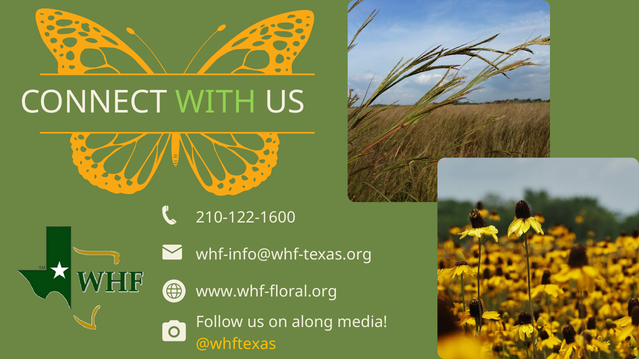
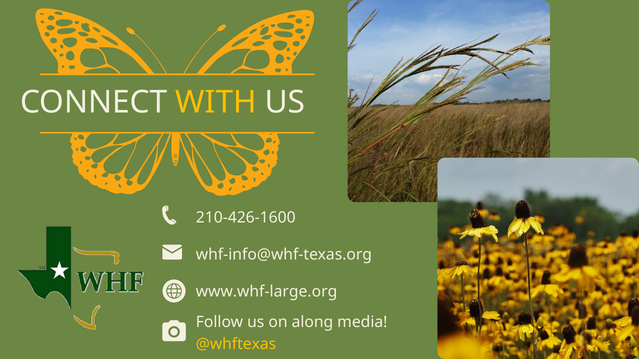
WITH colour: light green -> yellow (216, 102)
210-122-1600: 210-122-1600 -> 210-426-1600 (246, 218)
www.whf-floral.org: www.whf-floral.org -> www.whf-large.org (267, 292)
